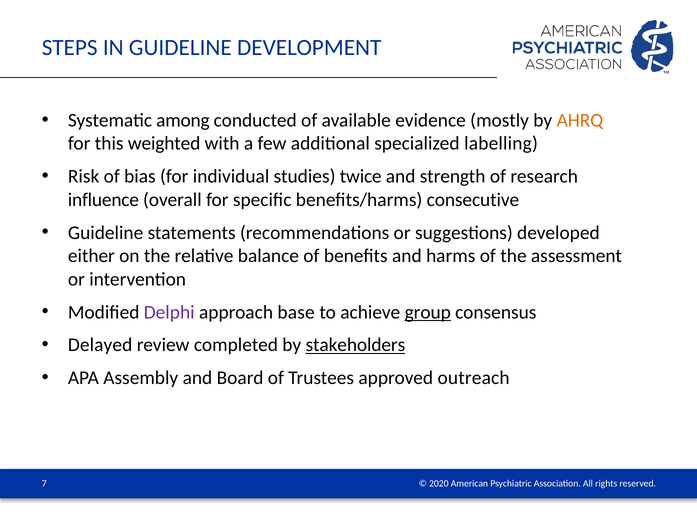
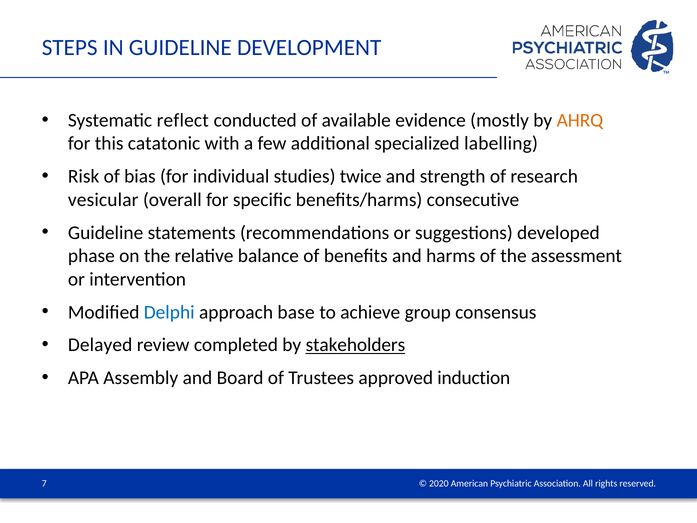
among: among -> reflect (183, 120)
weighted: weighted -> catatonic (164, 143)
influence: influence -> vesicular (103, 200)
either: either -> phase (91, 256)
Delphi colour: purple -> blue (169, 312)
group underline: present -> none (428, 312)
outreach: outreach -> induction (474, 378)
